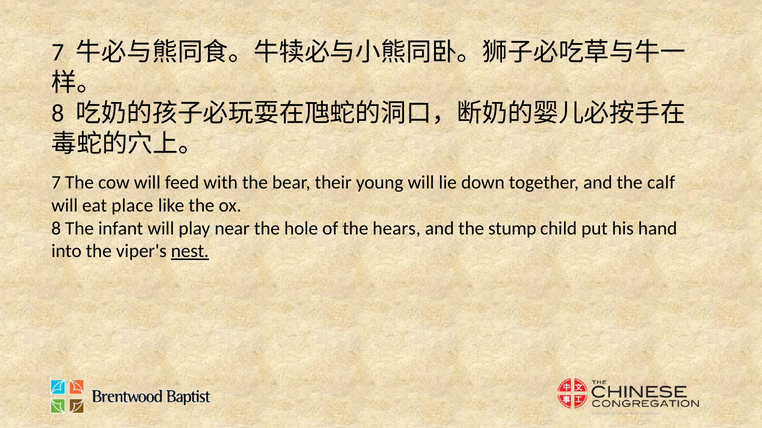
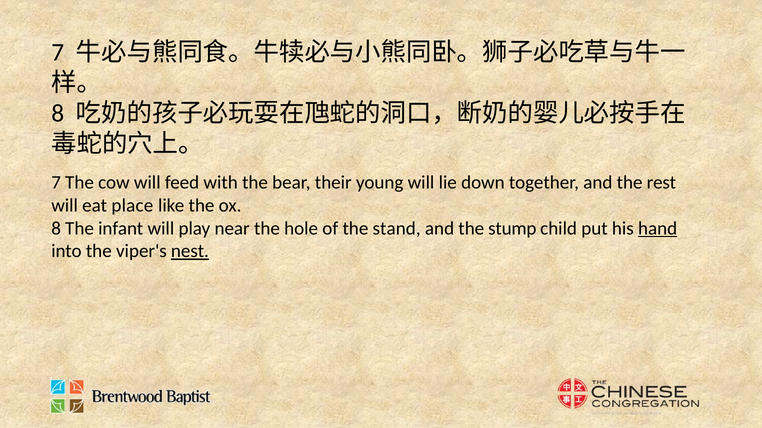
calf: calf -> rest (661, 183)
hears: hears -> stand (397, 229)
hand underline: none -> present (658, 229)
